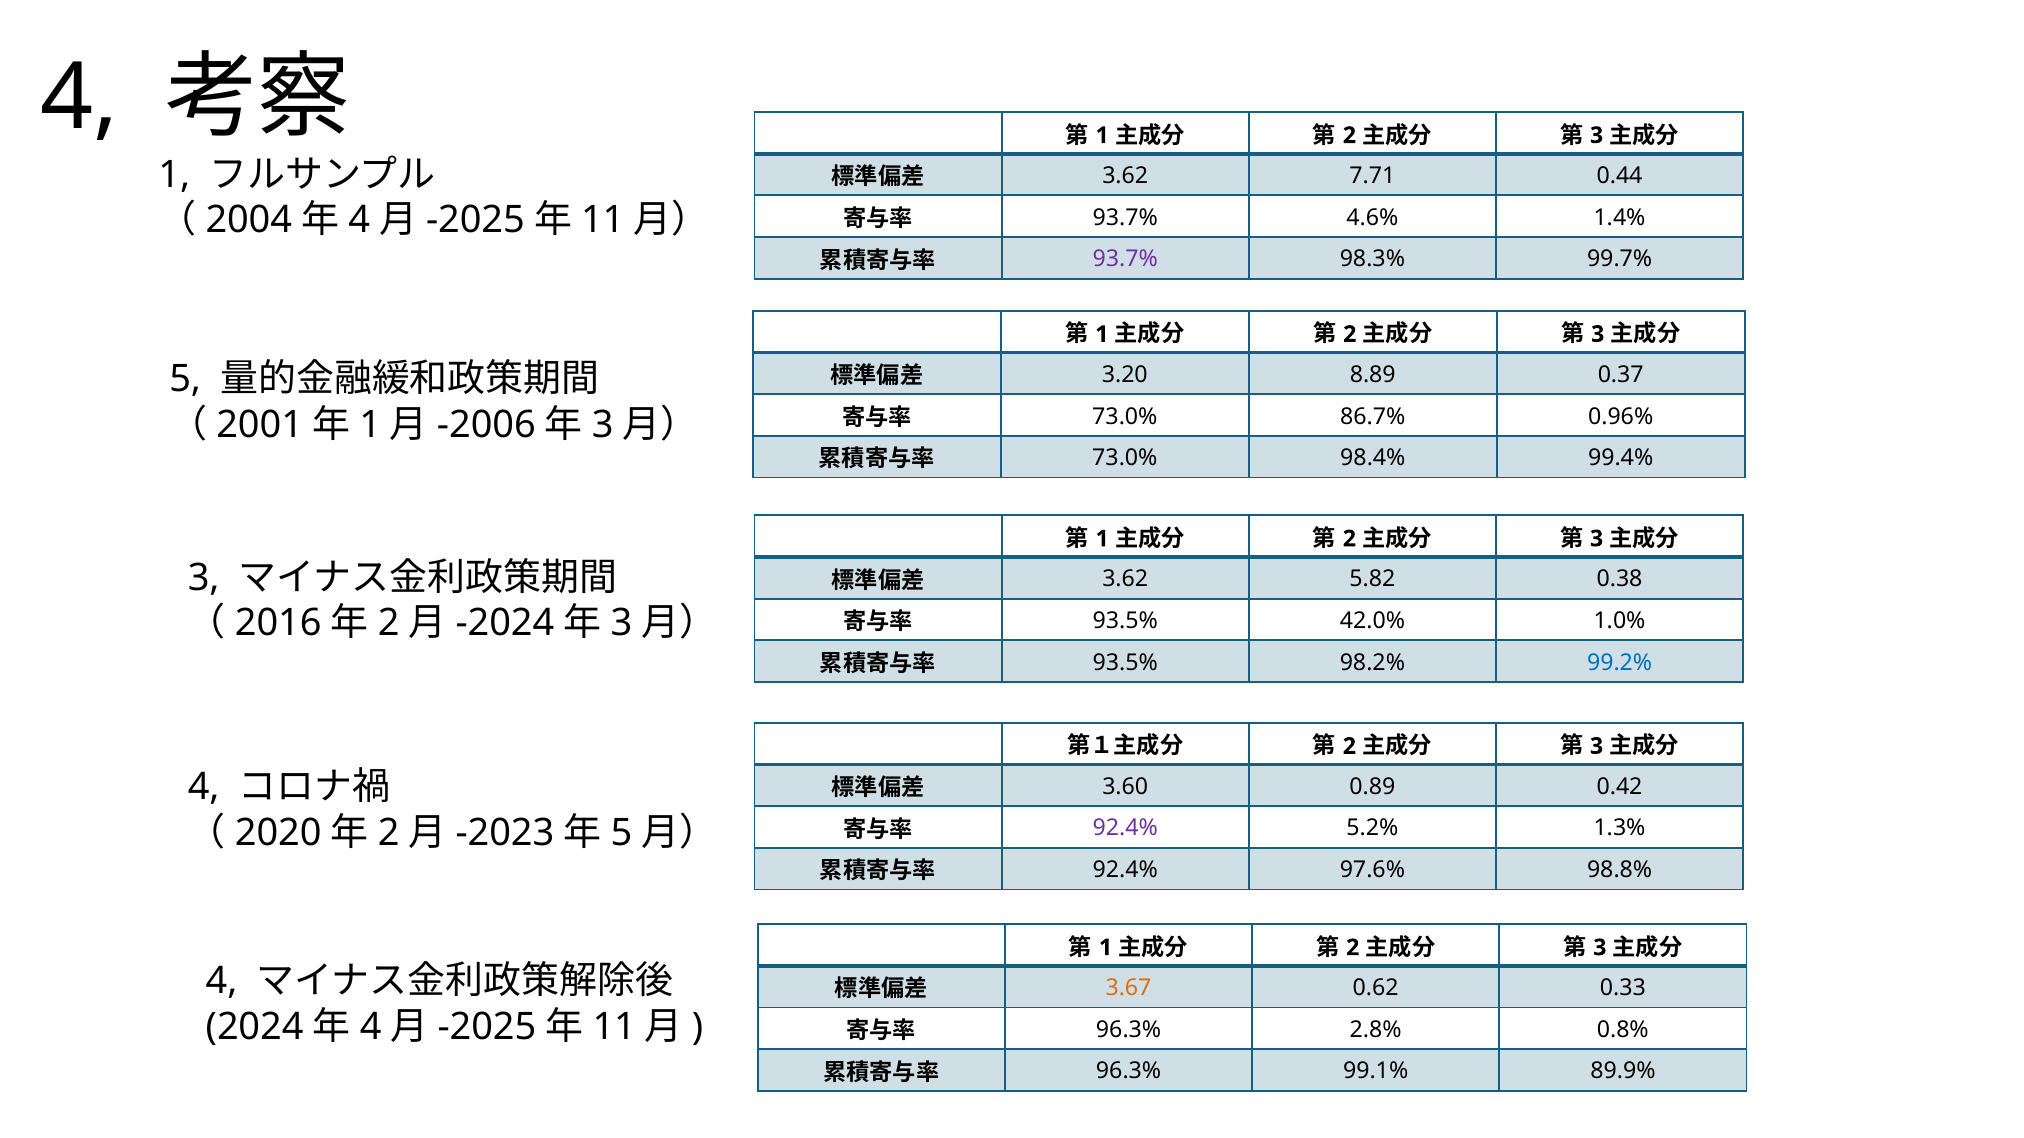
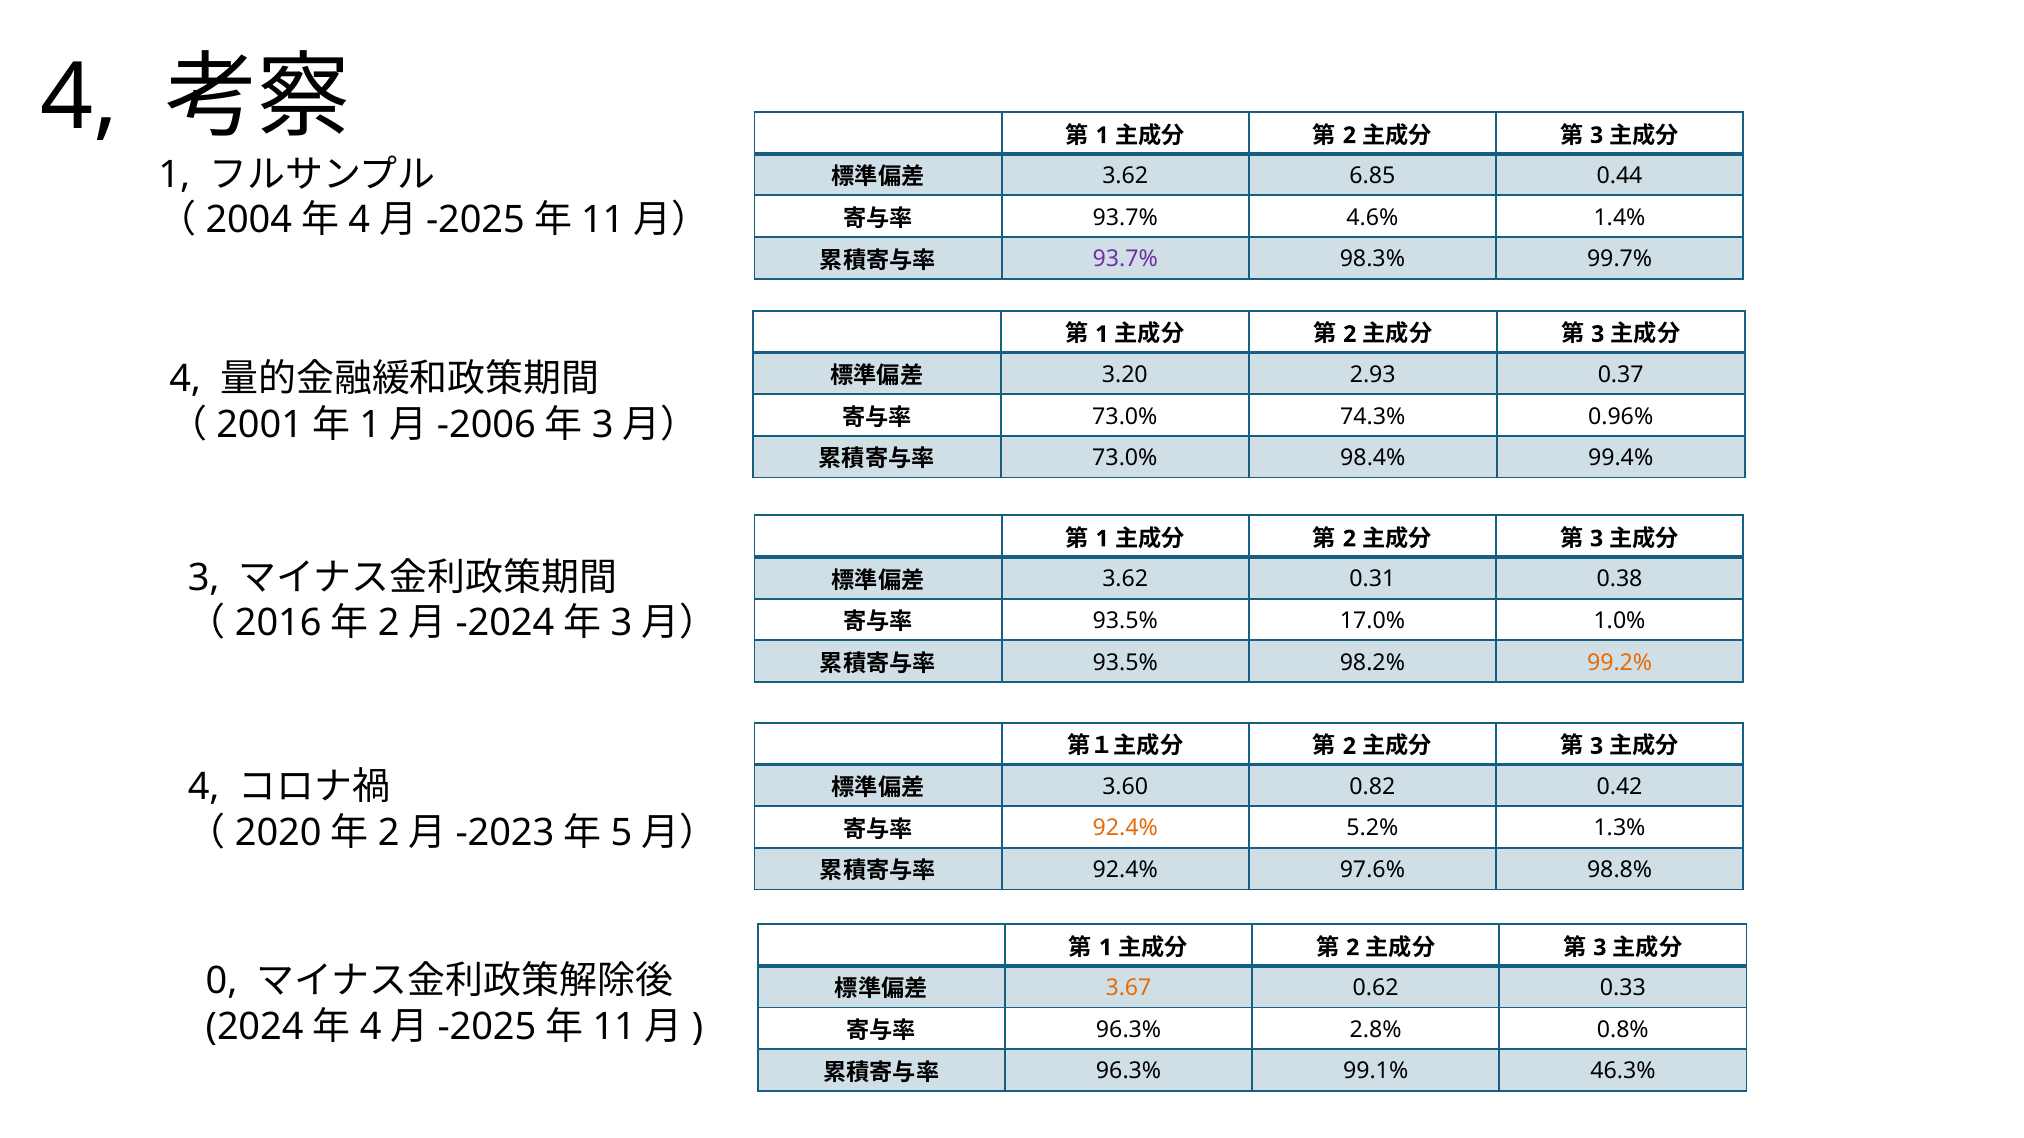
7.71: 7.71 -> 6.85 (1372, 176)
8.89: 8.89 -> 2.93 (1373, 375)
5: 5 -> 4 (185, 379)
86.7%: 86.7% -> 74.3% (1373, 417)
5.82: 5.82 -> 0.31 (1372, 579)
42.0%: 42.0% -> 17.0% (1372, 621)
99.2% colour: blue -> orange (1620, 663)
0.89: 0.89 -> 0.82 (1372, 787)
92.4% colour: purple -> orange (1125, 829)
4: 4 -> 0 (222, 982)
89.9%: 89.9% -> 46.3% (1623, 1072)
